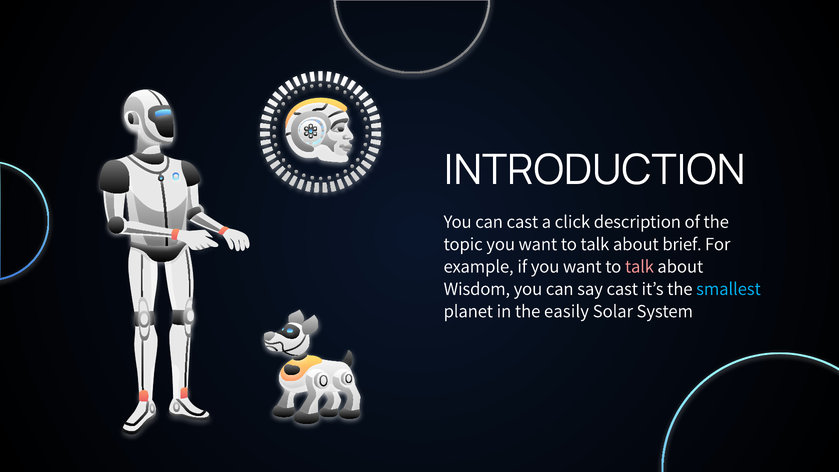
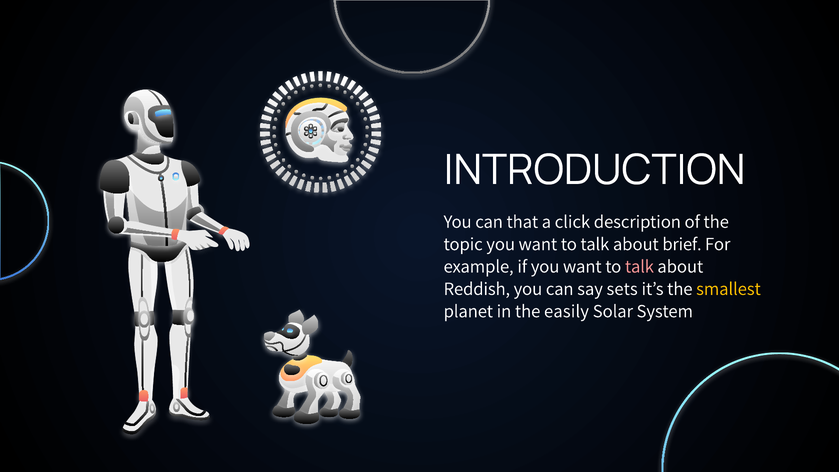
can cast: cast -> that (522, 222)
Wisdom: Wisdom -> Reddish (477, 289)
say cast: cast -> sets (622, 289)
smallest colour: light blue -> yellow (728, 289)
